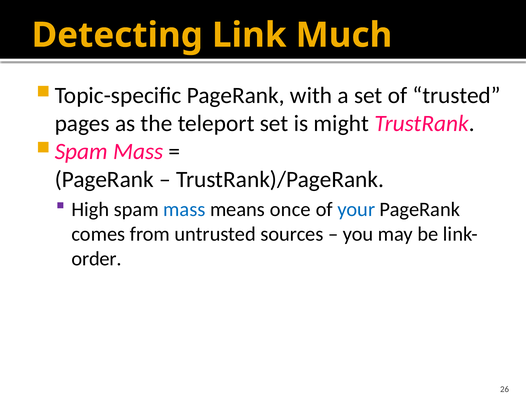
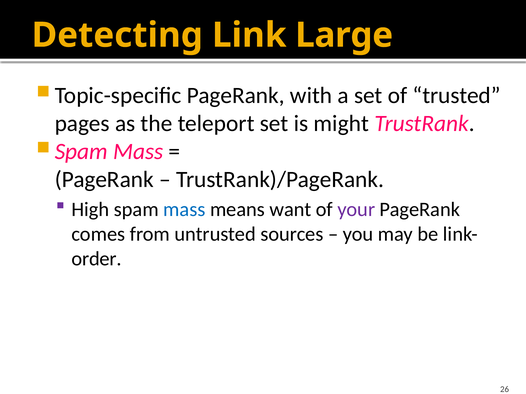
Much: Much -> Large (344, 35)
once: once -> want (290, 210)
your colour: blue -> purple (356, 210)
